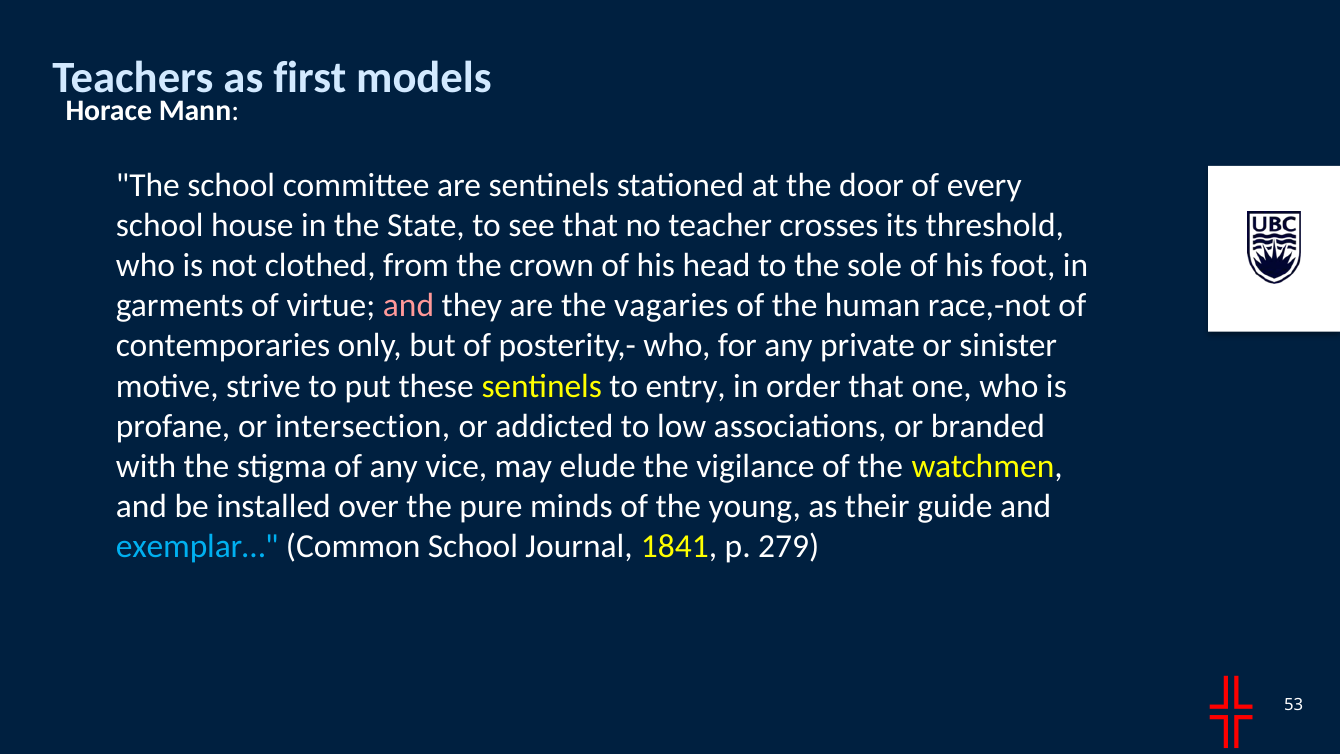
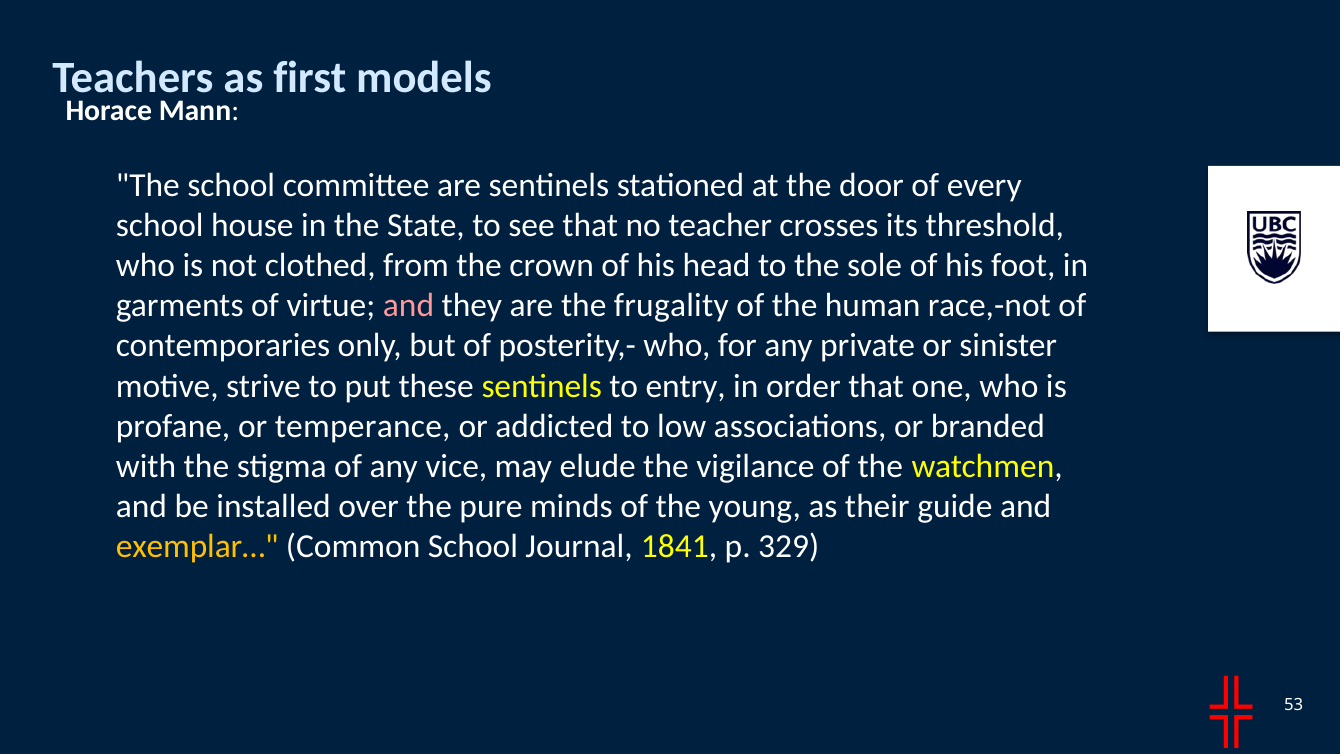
vagaries: vagaries -> frugality (671, 306)
intersection: intersection -> temperance (363, 426)
exemplar… colour: light blue -> yellow (197, 547)
279: 279 -> 329 (789, 547)
